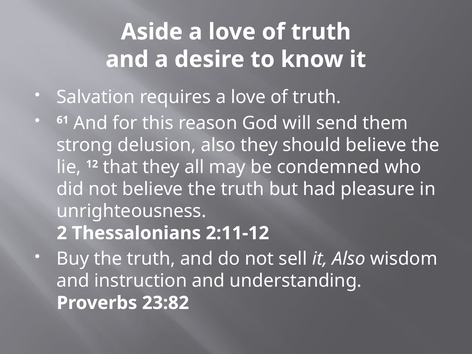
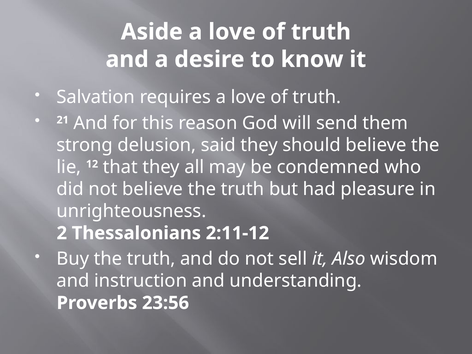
61: 61 -> 21 (63, 120)
delusion also: also -> said (218, 145)
23:82: 23:82 -> 23:56 (166, 303)
